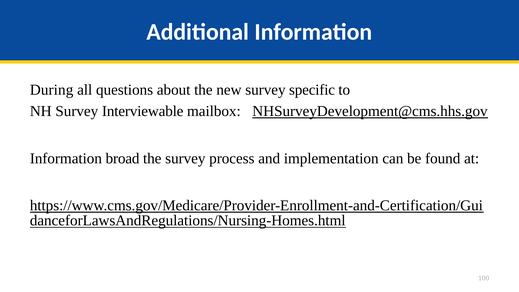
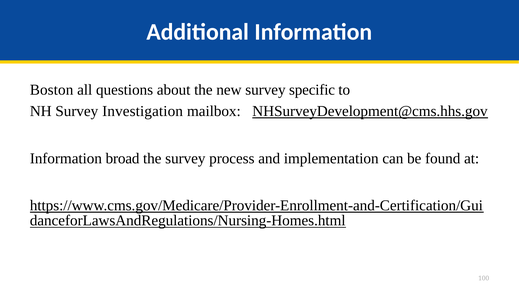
During: During -> Boston (52, 90)
Interviewable: Interviewable -> Investigation (143, 111)
